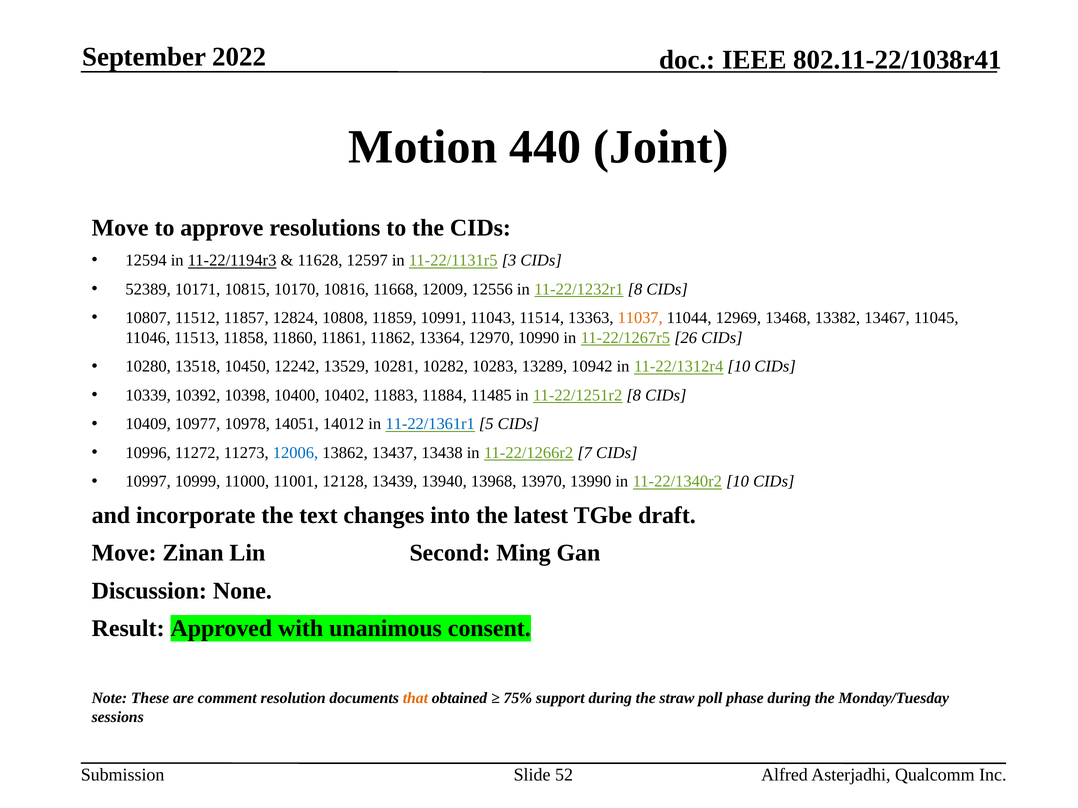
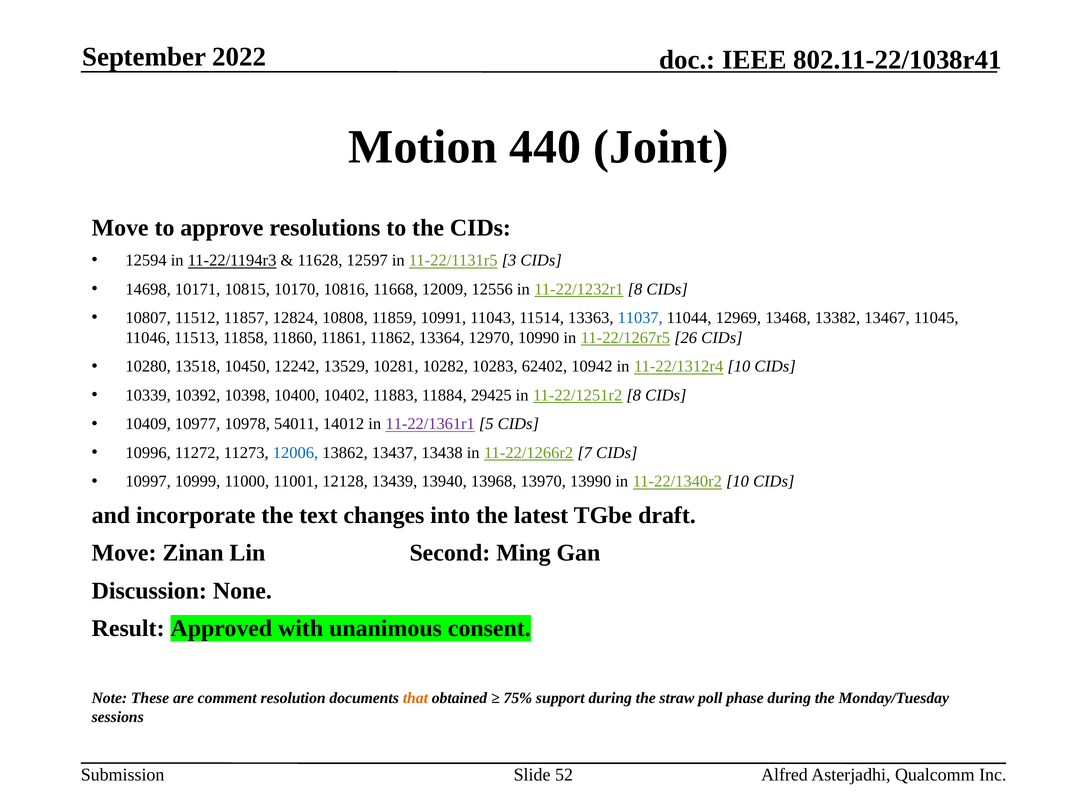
52389: 52389 -> 14698 (148, 289)
11037 colour: orange -> blue (640, 318)
13289: 13289 -> 62402 (544, 367)
11485: 11485 -> 29425 (491, 396)
14051: 14051 -> 54011 (296, 424)
11-22/1361r1 colour: blue -> purple (430, 424)
